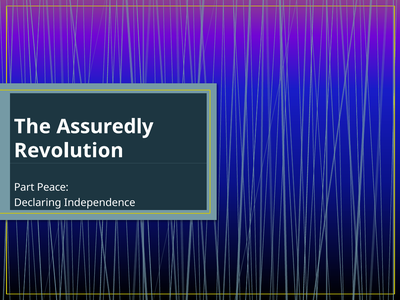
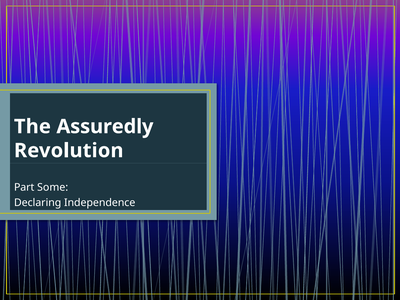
Peace: Peace -> Some (53, 188)
